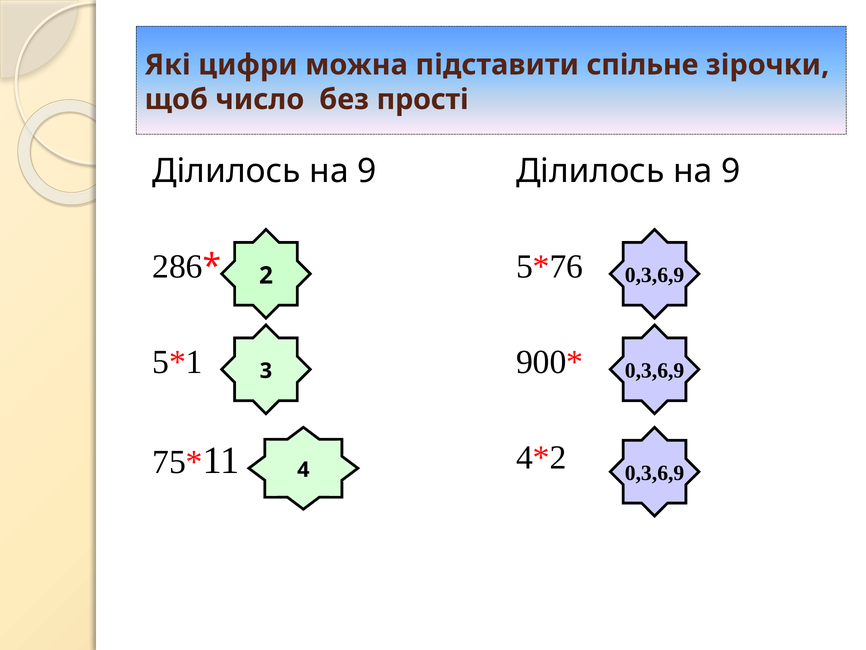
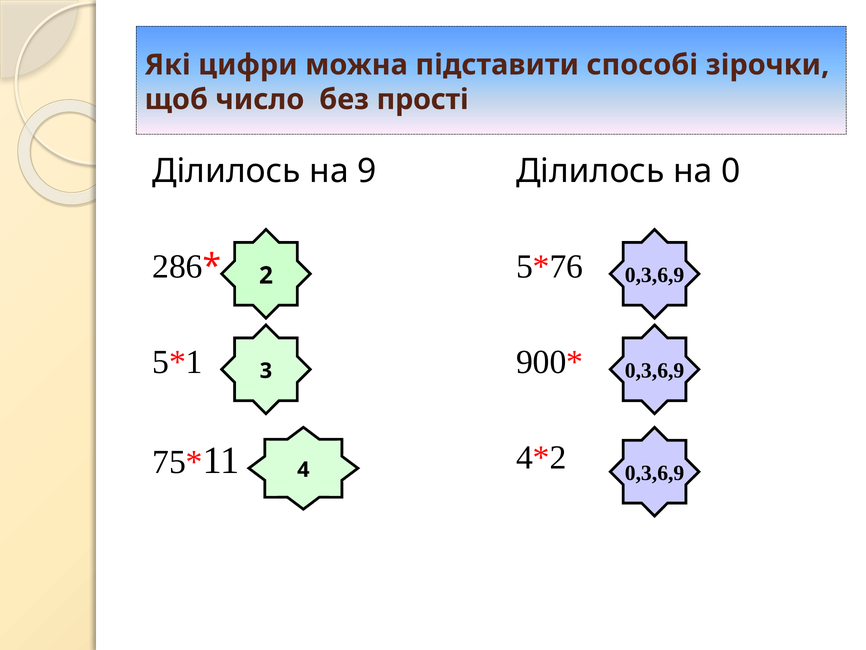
спільне: спільне -> способі (642, 65)
9: 9 -> 0 (731, 171)
